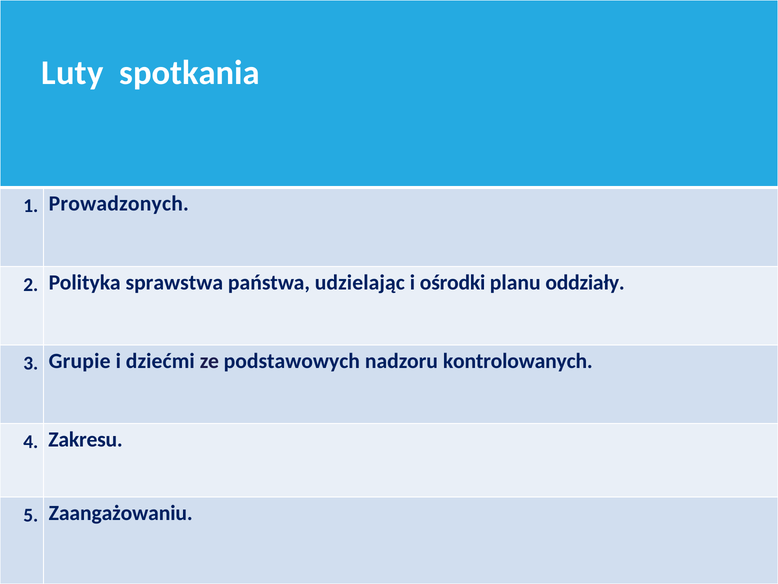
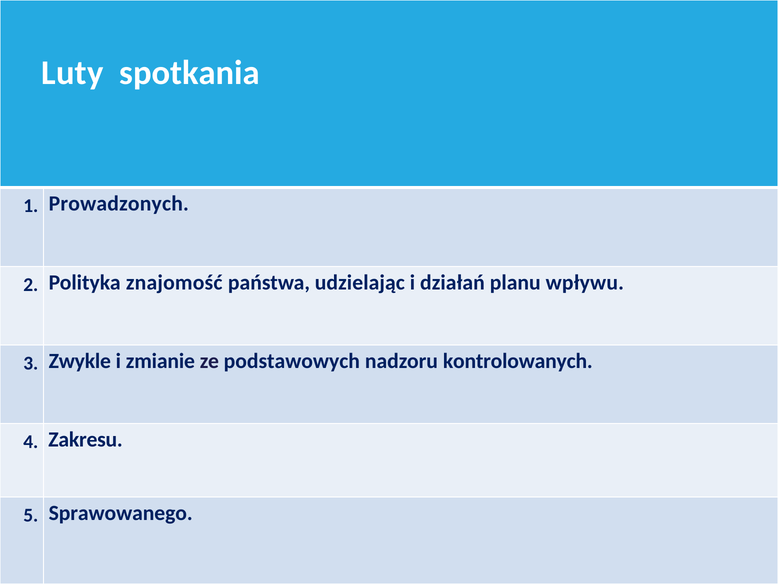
sprawstwa: sprawstwa -> znajomość (174, 283)
ośrodki: ośrodki -> działań (452, 283)
oddziały: oddziały -> wpływu (585, 283)
Grupie: Grupie -> Zwykle (80, 361)
dziećmi: dziećmi -> zmianie (160, 361)
Zaangażowaniu: Zaangażowaniu -> Sprawowanego (121, 513)
